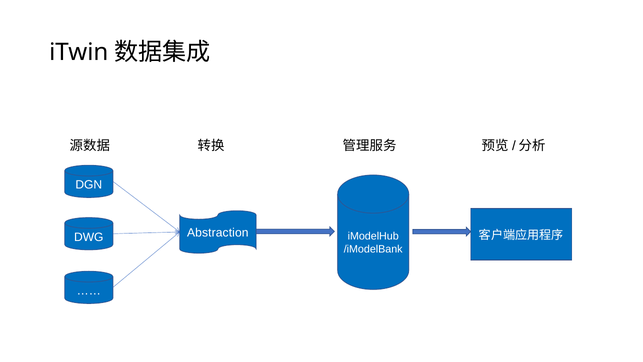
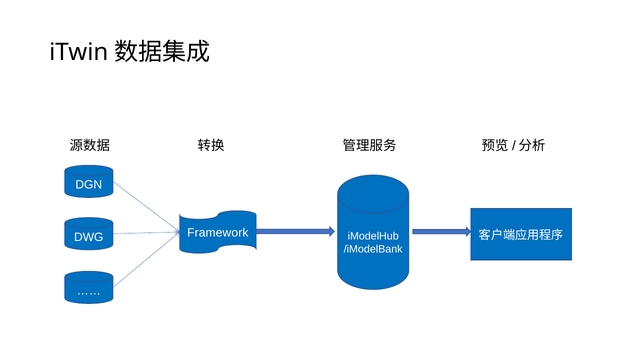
Abstraction: Abstraction -> Framework (218, 233)
